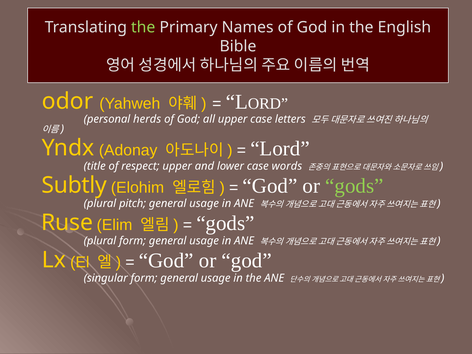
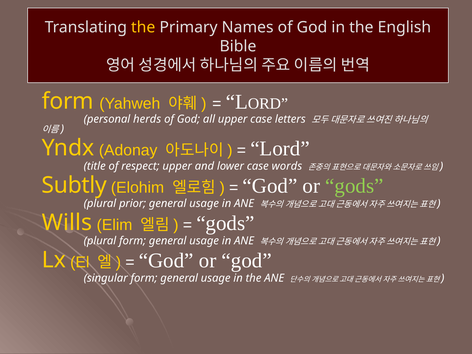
the colour: light green -> yellow (143, 27)
odor: odor -> form (68, 101)
pitch: pitch -> prior (133, 204)
Ruse: Ruse -> Wills (67, 223)
